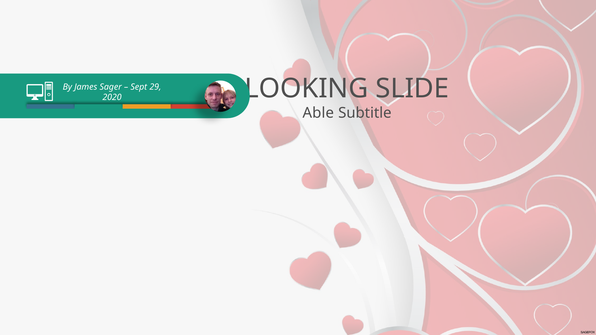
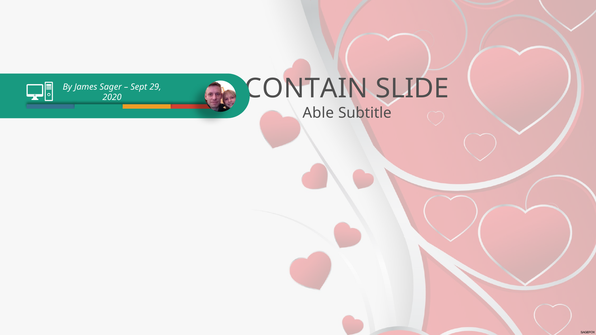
LOOKING: LOOKING -> CONTAIN (306, 89)
